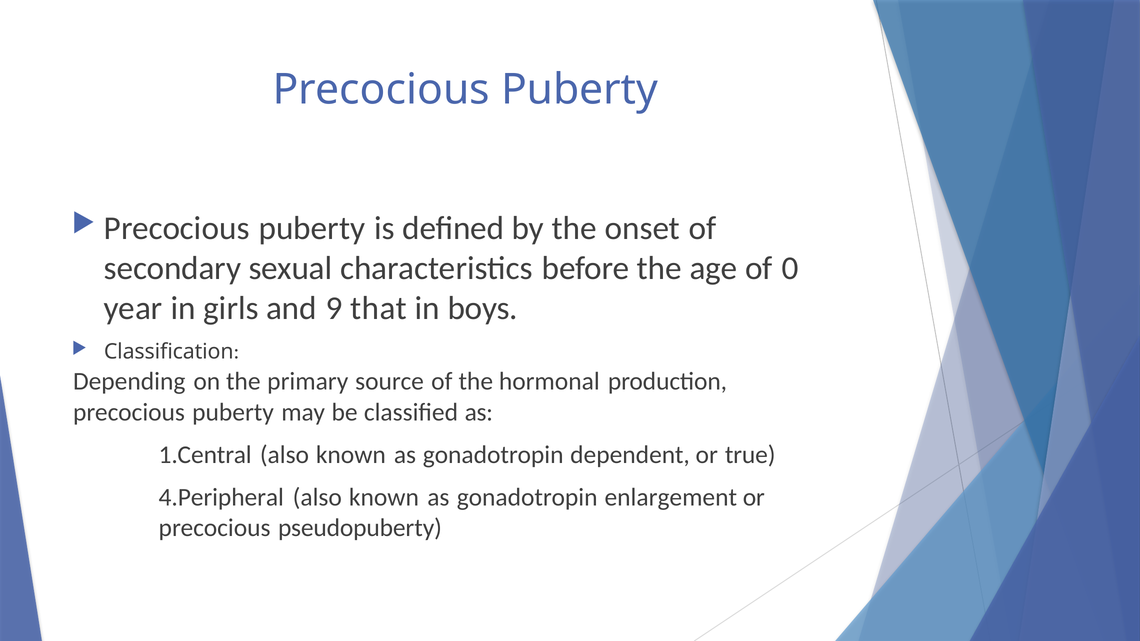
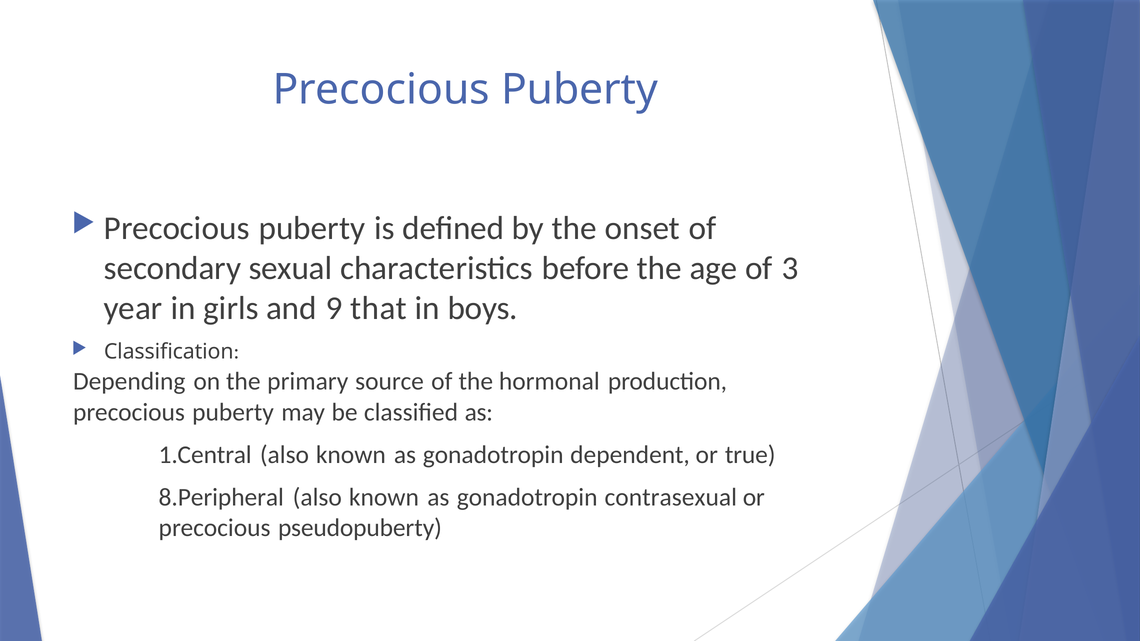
0: 0 -> 3 (790, 268)
4.Peripheral: 4.Peripheral -> 8.Peripheral (221, 498)
enlargement: enlargement -> contrasexual (671, 498)
